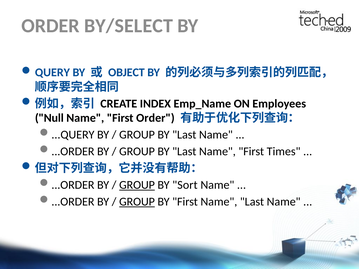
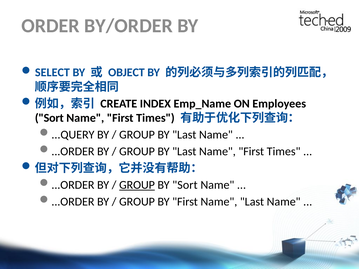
BY/SELECT: BY/SELECT -> BY/ORDER (129, 26)
QUERY: QUERY -> SELECT (52, 73)
Null: Null -> Sort (49, 118)
Order: Order -> Times (155, 118)
GROUP underline: present -> none (137, 202)
